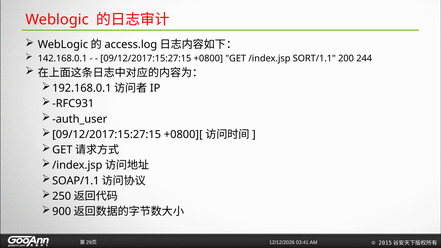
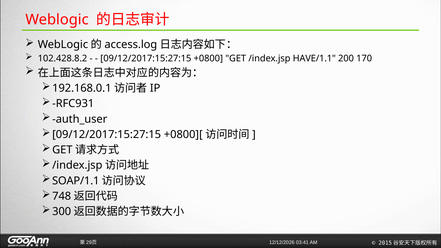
142.168.0.1: 142.168.0.1 -> 102.428.8.2 (62, 58)
SORT/1.1: SORT/1.1 -> HAVE/1.1 (314, 58)
244: 244 -> 170 (364, 58)
250: 250 -> 748 (62, 196)
900: 900 -> 300 (62, 212)
